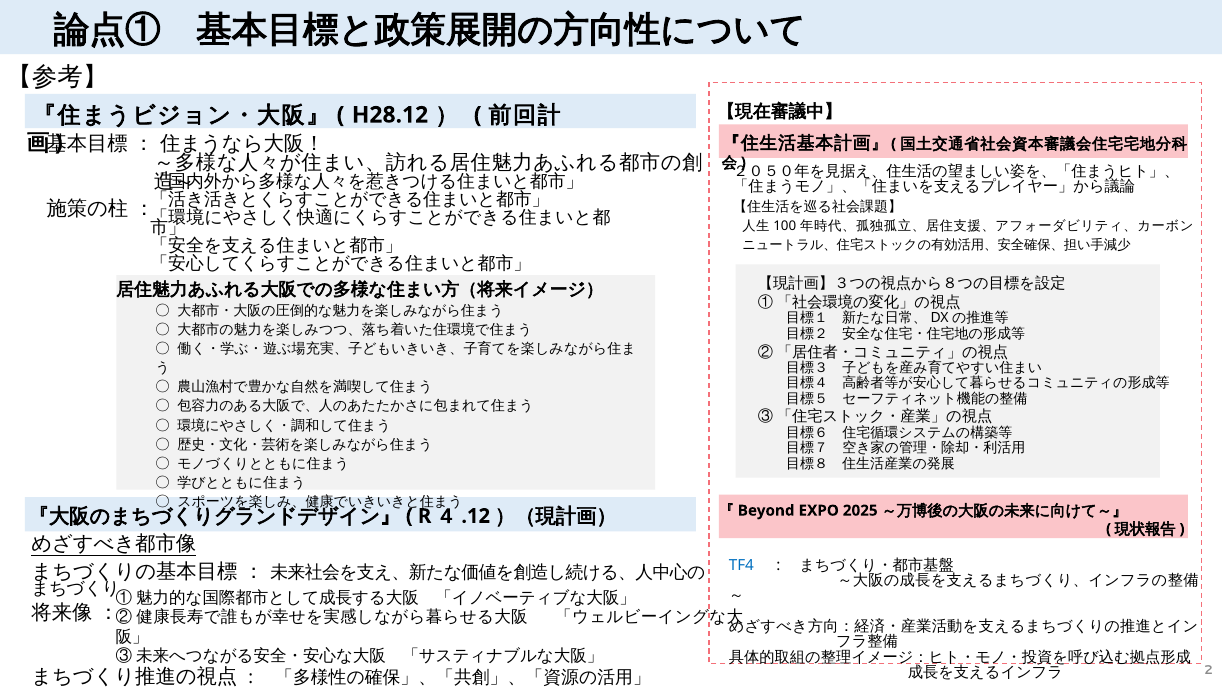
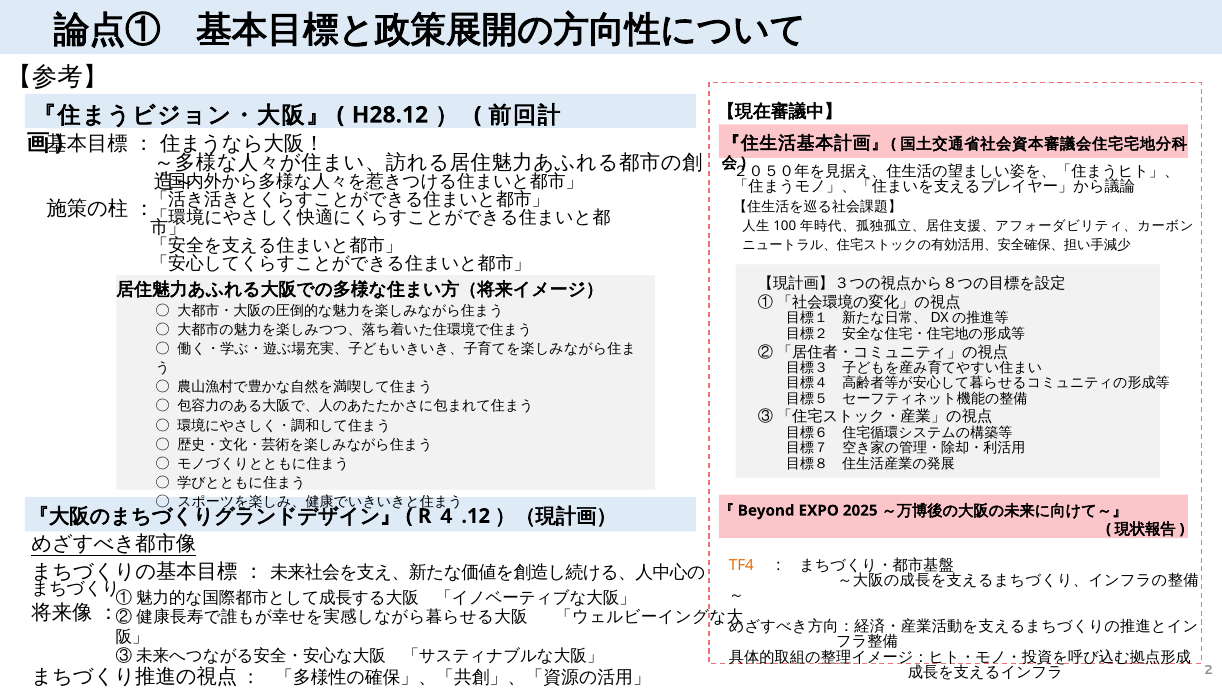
TF4 colour: blue -> orange (741, 565)
